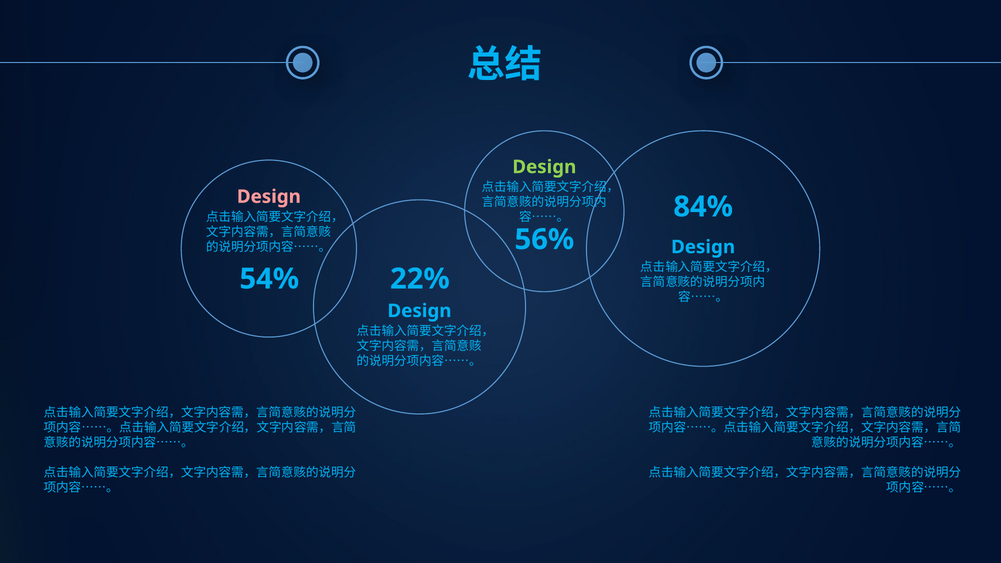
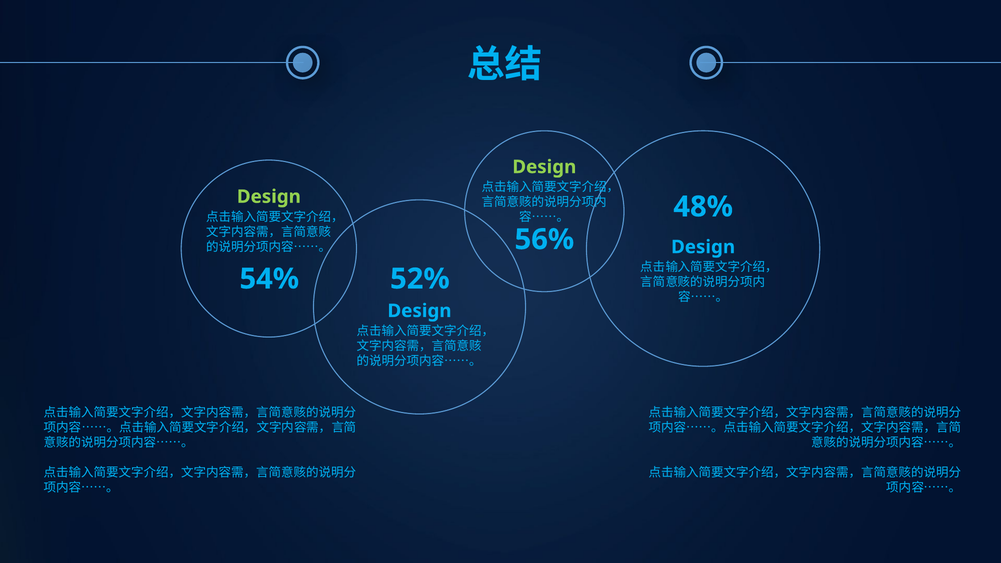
Design colour: pink -> light green (269, 197)
84%: 84% -> 48% (703, 207)
22%: 22% -> 52% (420, 279)
